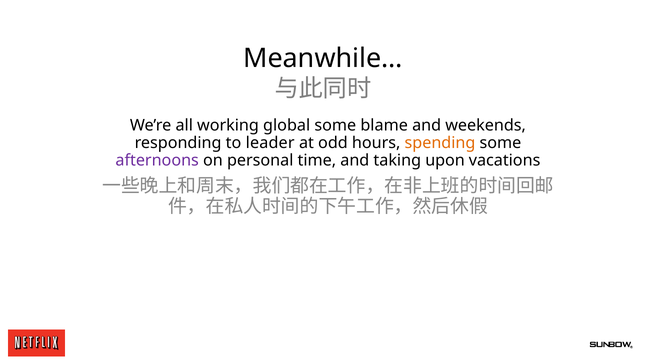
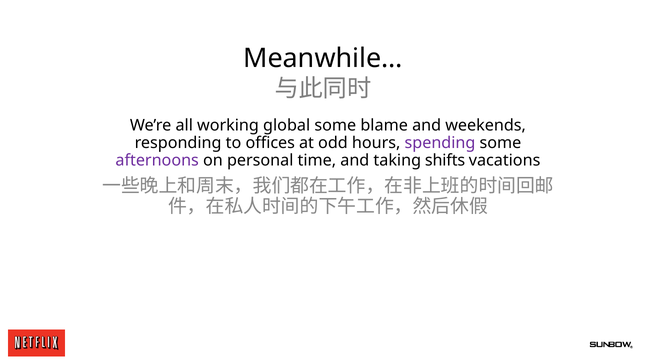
leader: leader -> offices (270, 143)
spending colour: orange -> purple (440, 143)
upon: upon -> shifts (445, 161)
